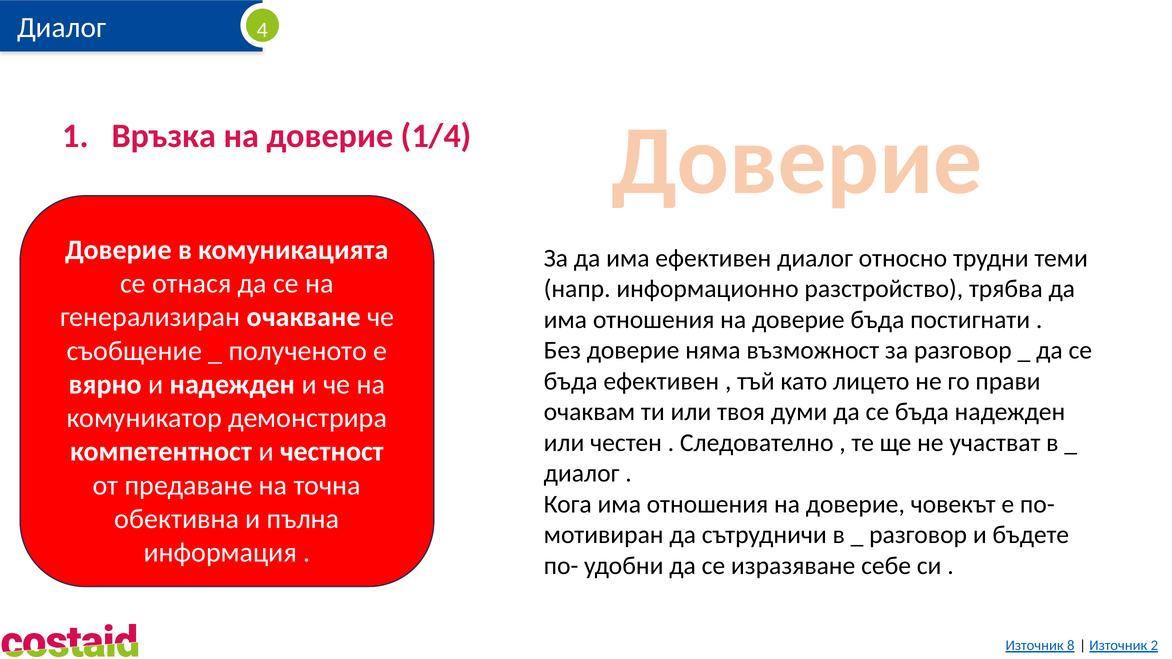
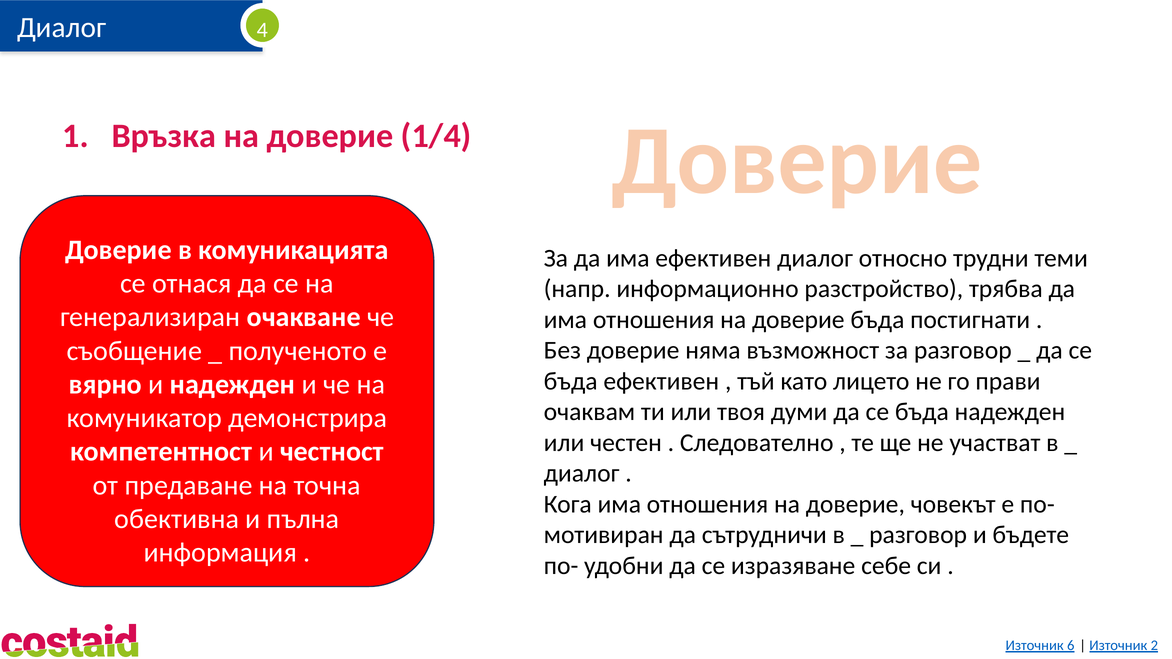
8: 8 -> 6 (1071, 646)
